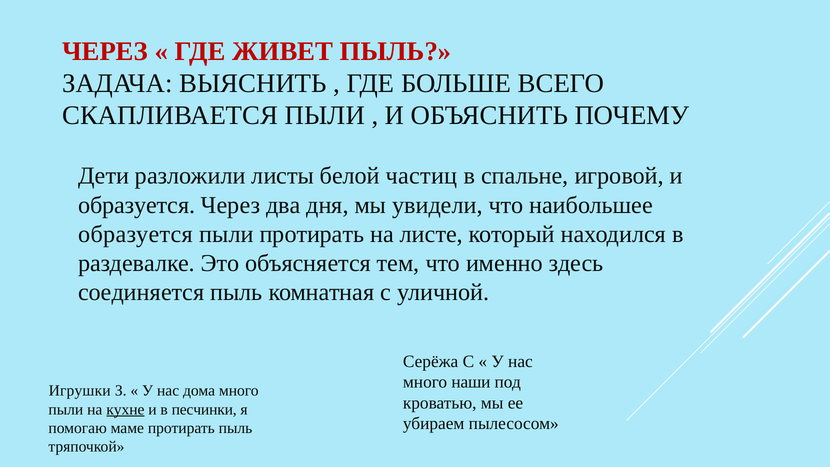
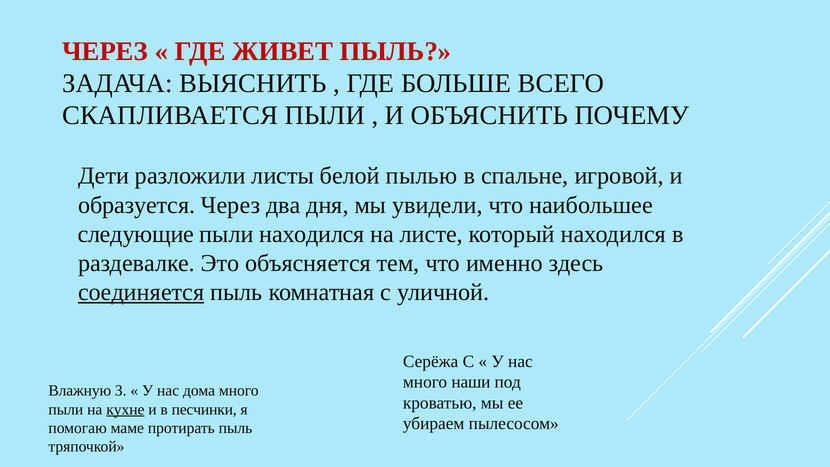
частиц: частиц -> пылью (422, 176)
образуется: образуется -> следующие (136, 234)
пыли протирать: протирать -> находился (312, 234)
соединяется underline: none -> present (141, 292)
Игрушки: Игрушки -> Влажную (80, 391)
